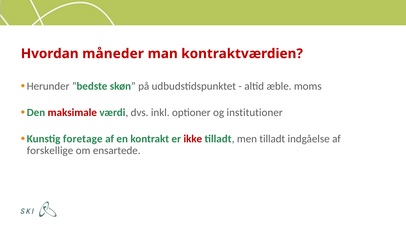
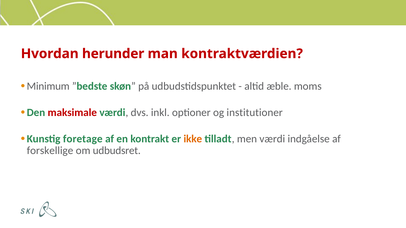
måneder: måneder -> herunder (113, 54)
Herunder: Herunder -> Minimum (48, 87)
ikke colour: red -> orange (193, 139)
men tilladt: tilladt -> værdi (272, 139)
ensartede: ensartede -> udbudsret (117, 151)
